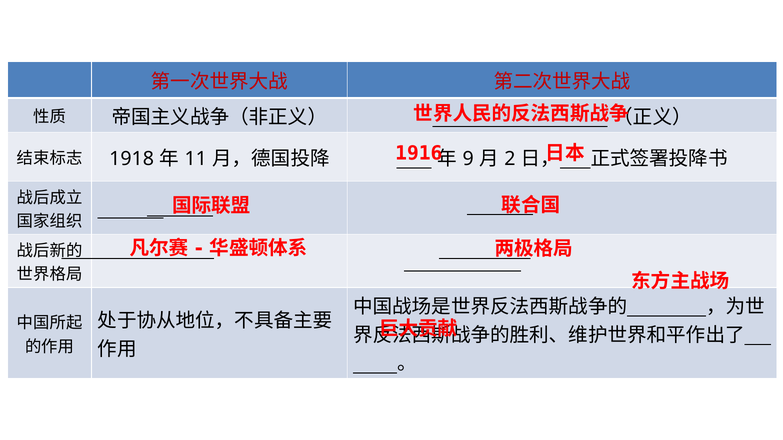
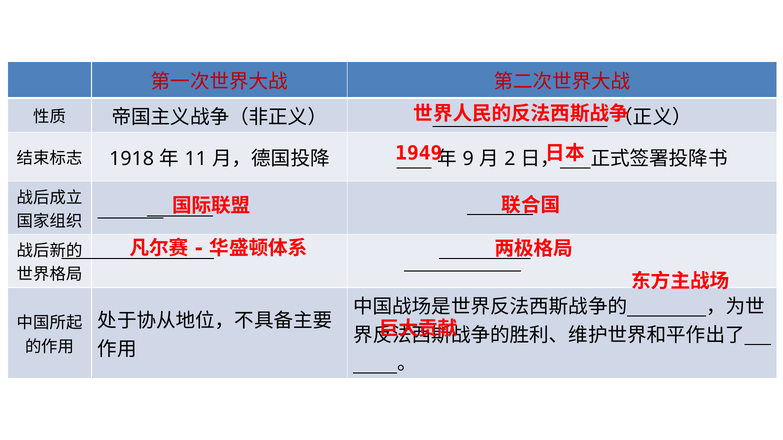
1916: 1916 -> 1949 (419, 154)
